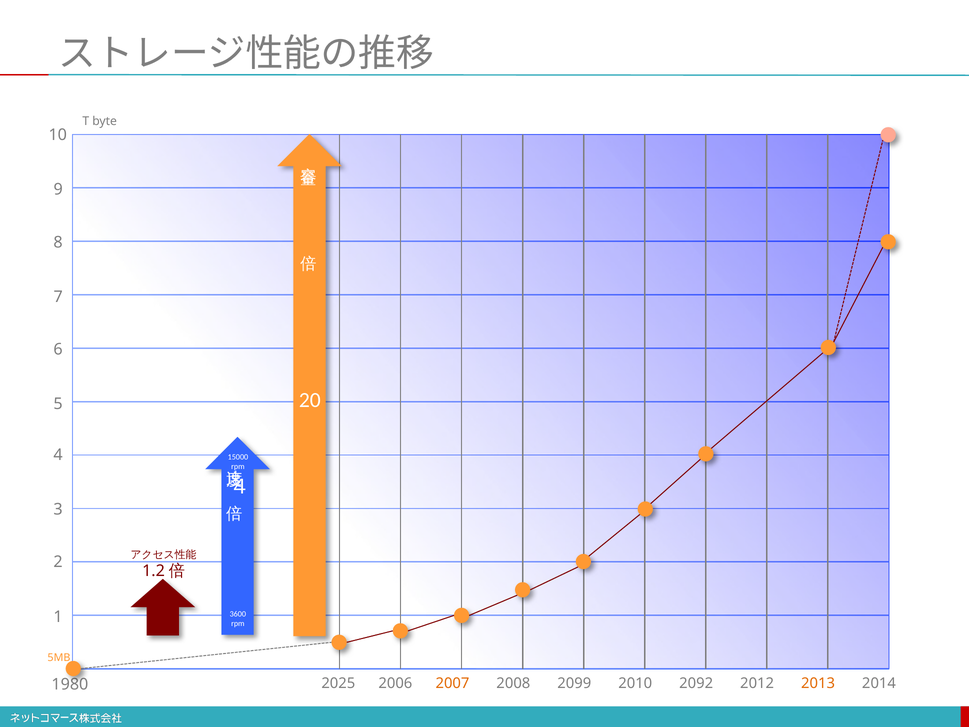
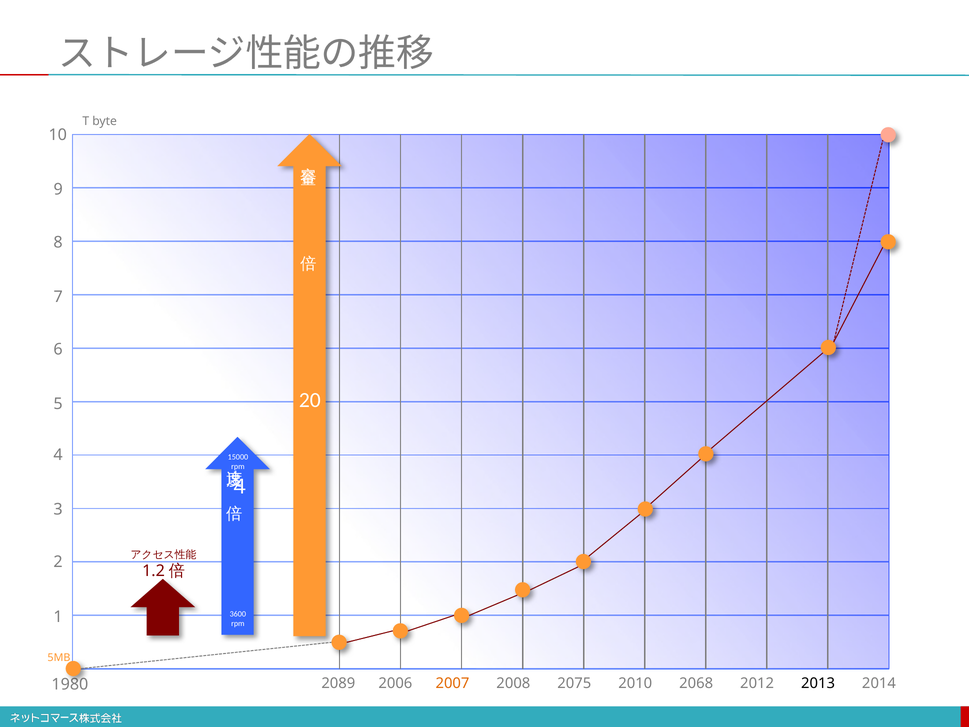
2025: 2025 -> 2089 (338, 683)
2099: 2099 -> 2075 (574, 683)
2092: 2092 -> 2068 (696, 683)
2013 colour: orange -> black (818, 683)
